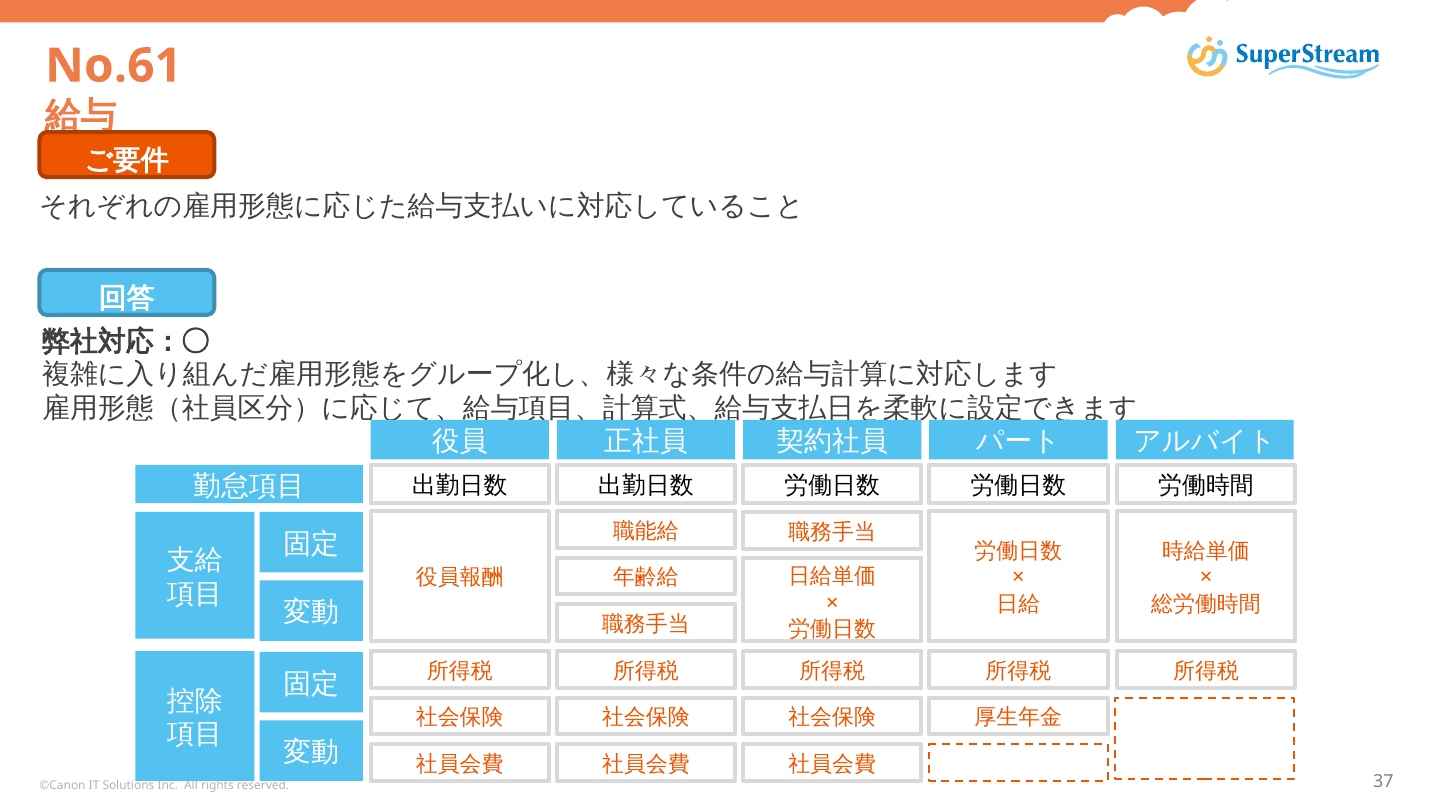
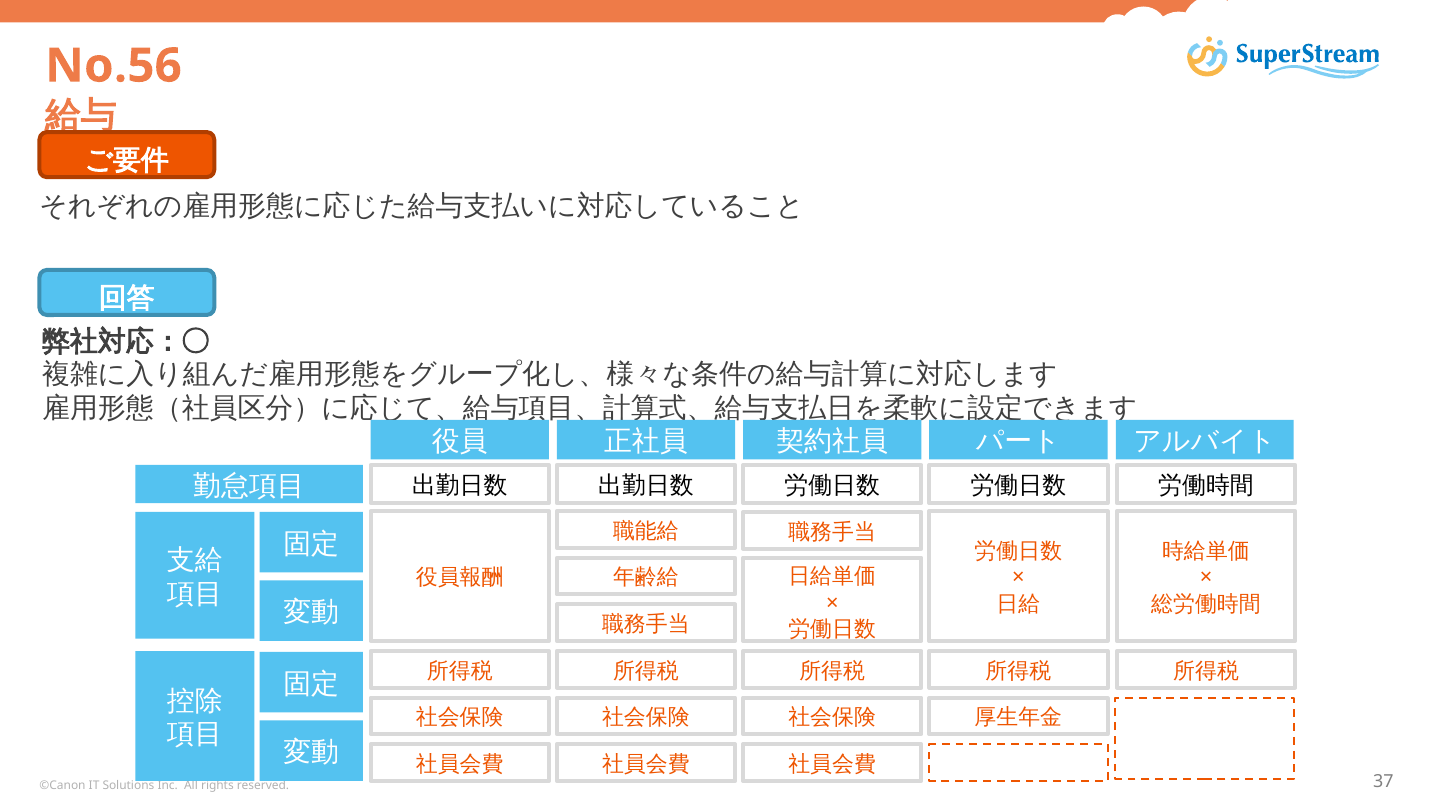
No.61: No.61 -> No.56 (113, 66)
